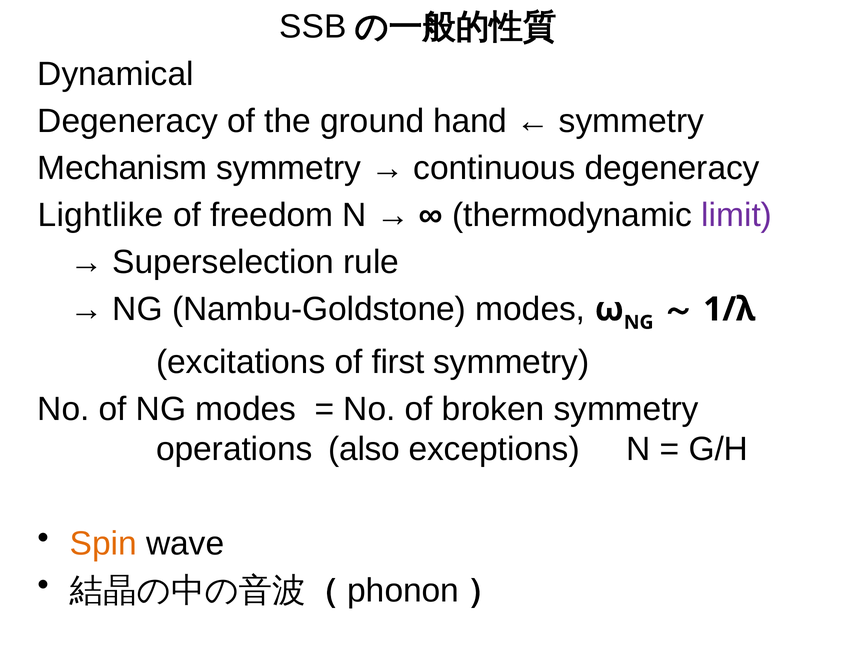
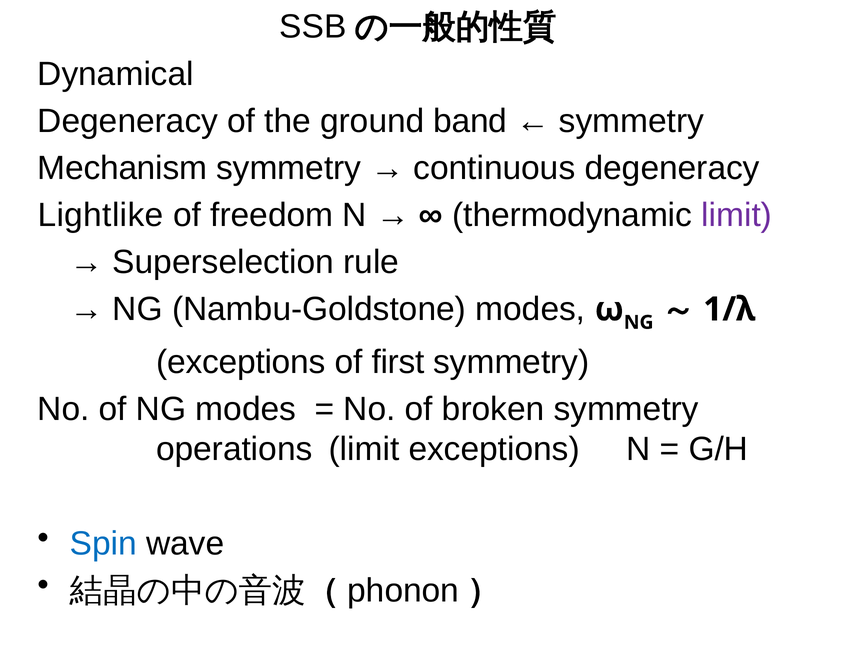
hand: hand -> band (470, 121)
excitations: excitations -> exceptions (241, 362)
operations also: also -> limit (364, 449)
Spin colour: orange -> blue (103, 543)
